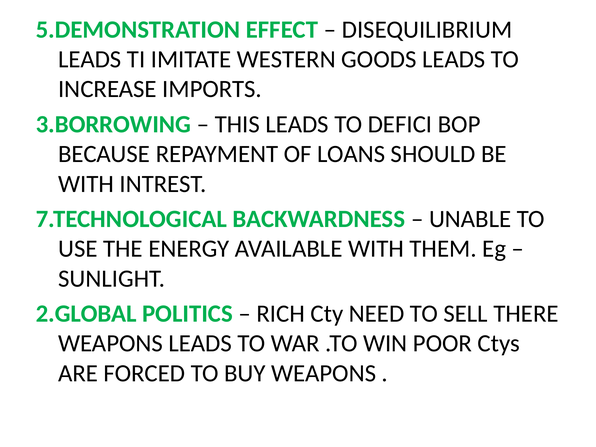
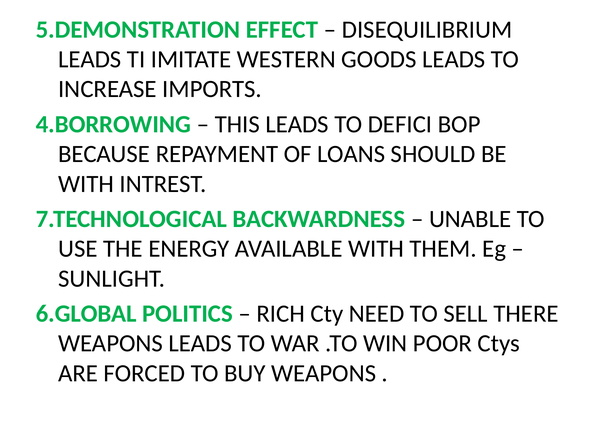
3.BORROWING: 3.BORROWING -> 4.BORROWING (113, 124)
2.GLOBAL: 2.GLOBAL -> 6.GLOBAL (86, 314)
